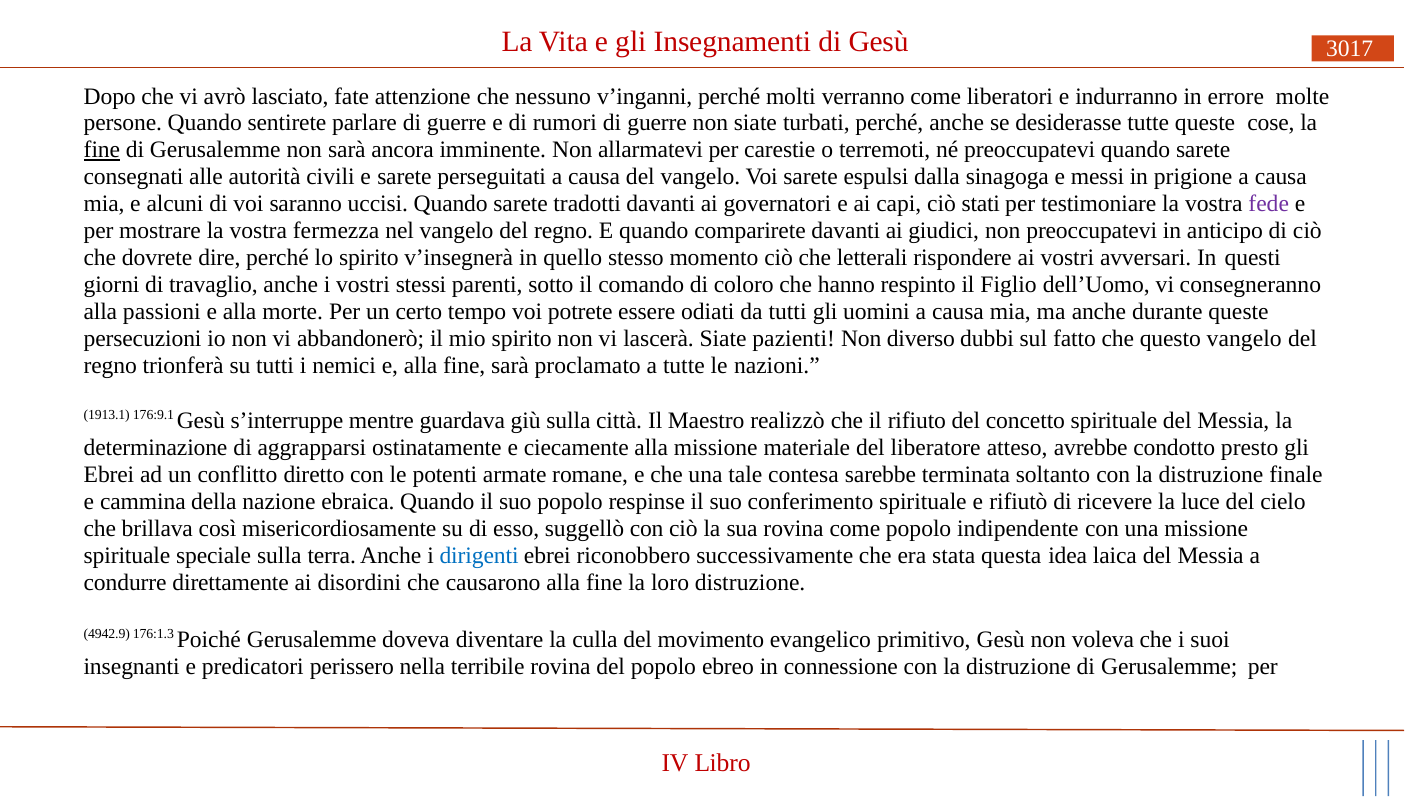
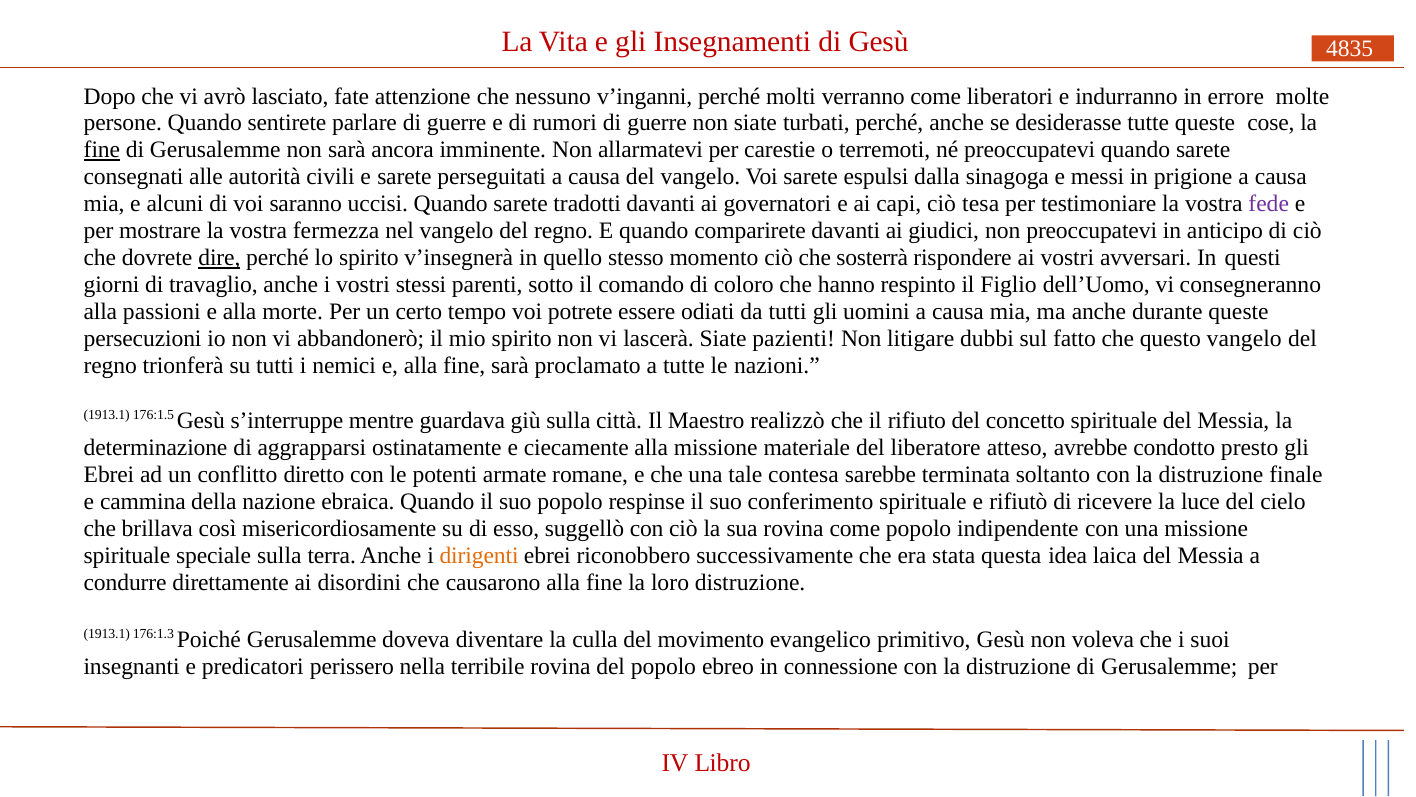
3017: 3017 -> 4835 (1350, 49)
stati: stati -> tesa (981, 204)
dire underline: none -> present (219, 258)
letterali: letterali -> sosterrà (872, 258)
diverso: diverso -> litigare (921, 339)
176:9.1: 176:9.1 -> 176:1.5 (153, 416)
dirigenti colour: blue -> orange (479, 556)
4942.9: 4942.9 -> 1913.1 (107, 635)
